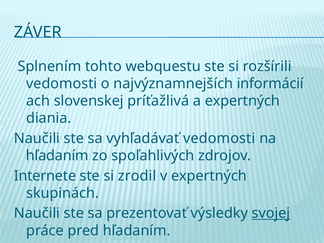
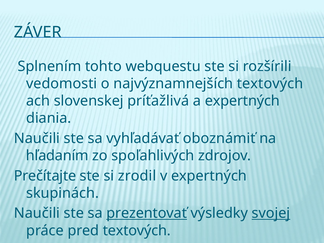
najvýznamnejších informácií: informácií -> textových (270, 84)
vyhľadávať vedomosti: vedomosti -> oboznámiť (219, 138)
Internete: Internete -> Prečítajte (45, 176)
prezentovať underline: none -> present (147, 213)
pred hľadaním: hľadaním -> textových (137, 231)
